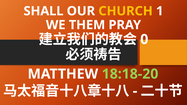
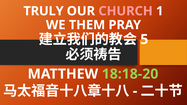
SHALL: SHALL -> TRULY (44, 11)
CHURCH colour: yellow -> pink (126, 11)
0: 0 -> 5 (144, 39)
